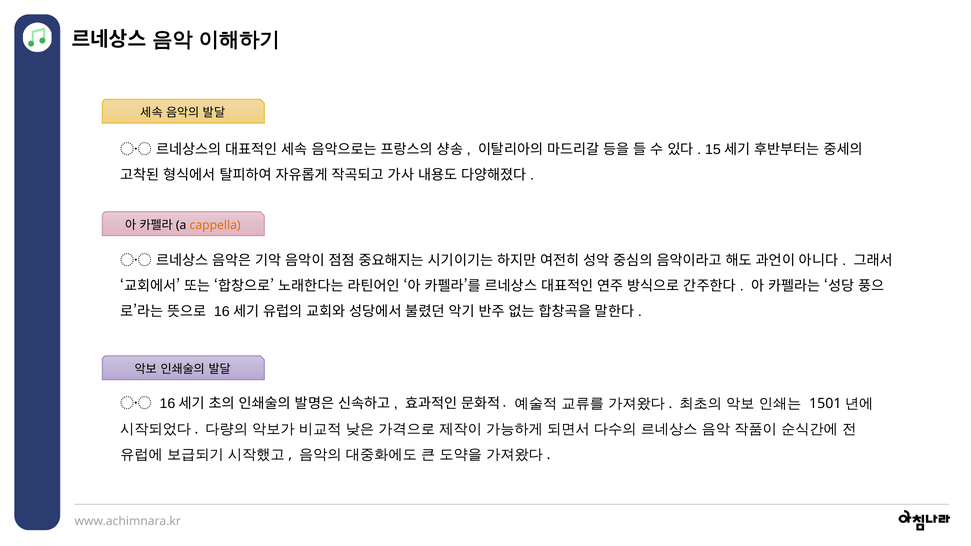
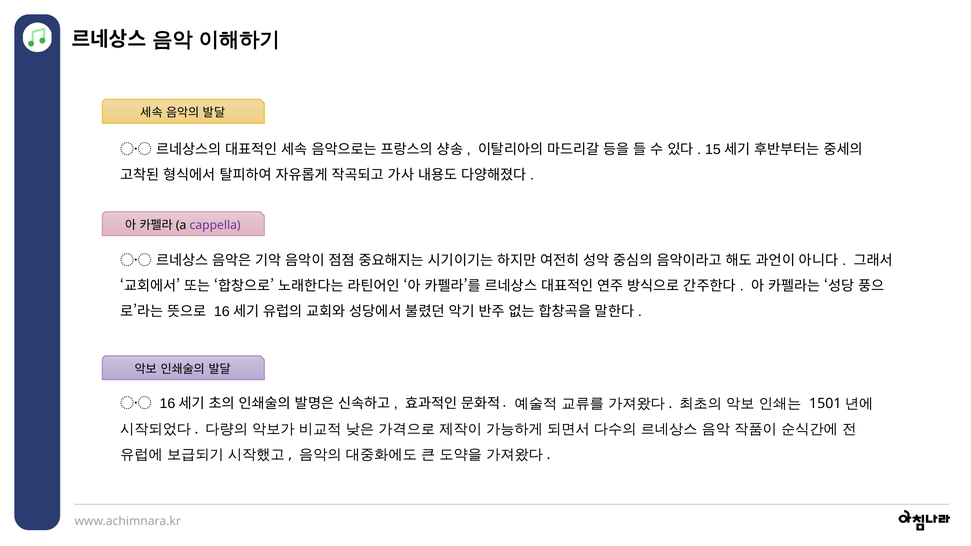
cappella colour: orange -> purple (215, 225)
